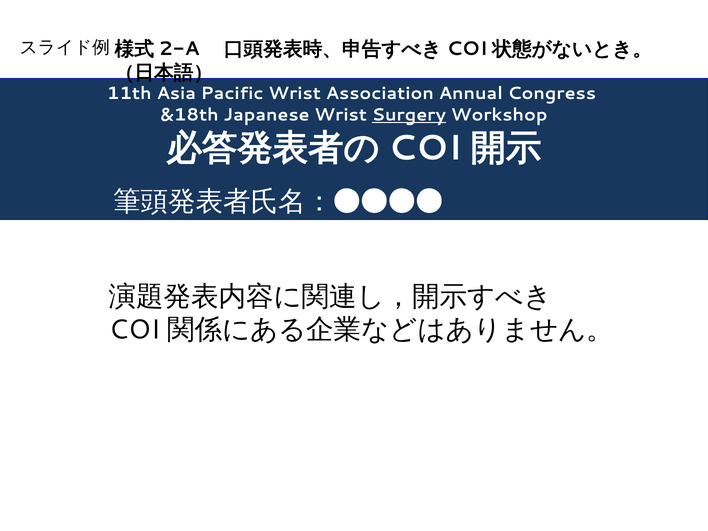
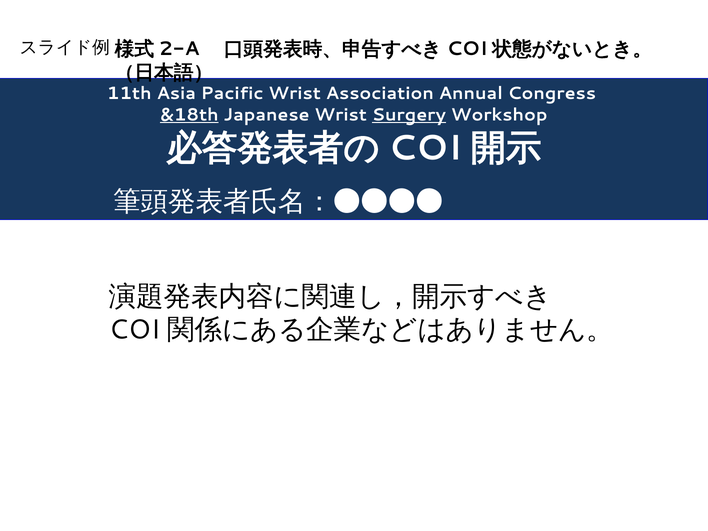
&18th underline: none -> present (189, 115)
